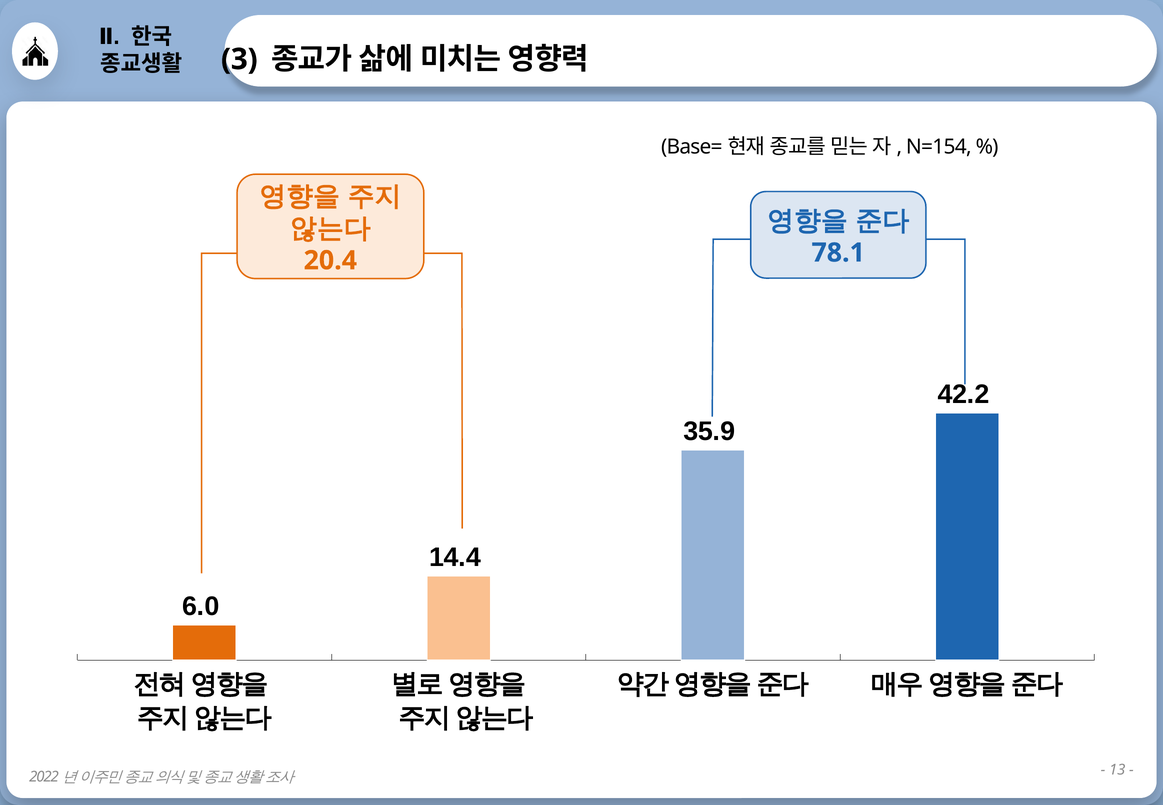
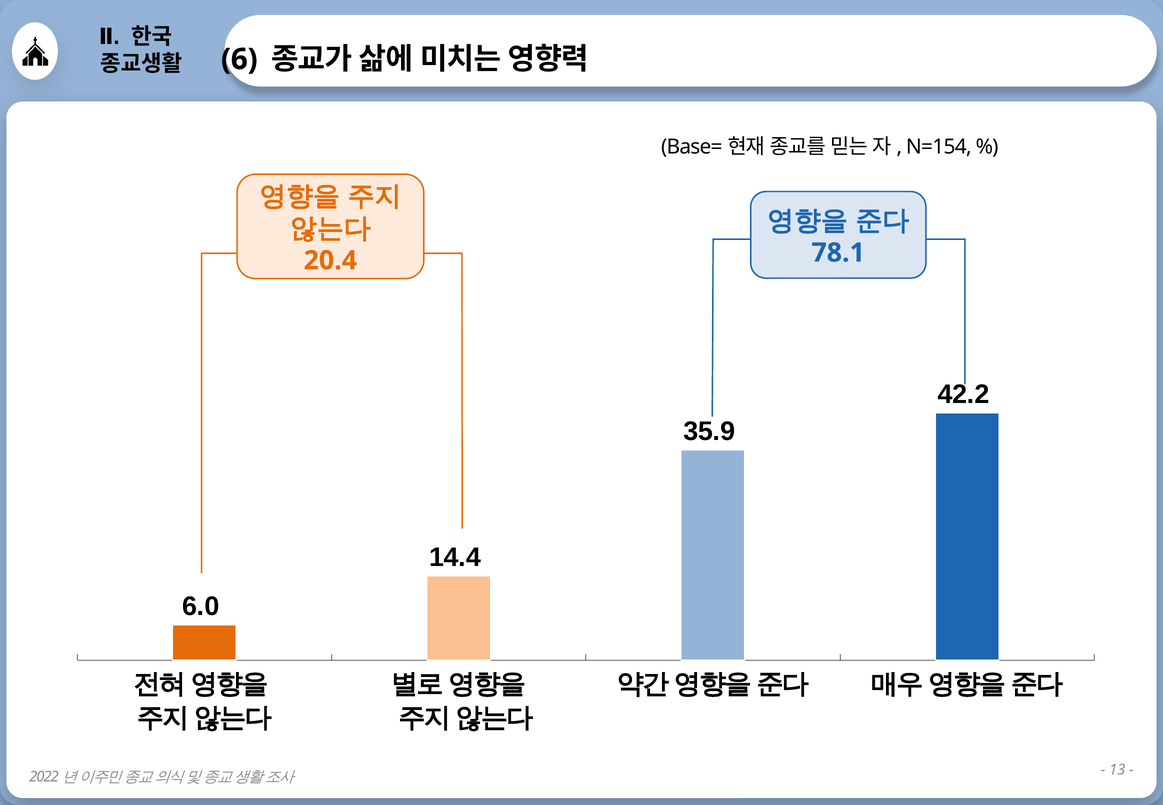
3: 3 -> 6 (239, 59)
